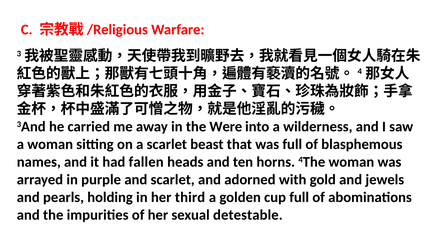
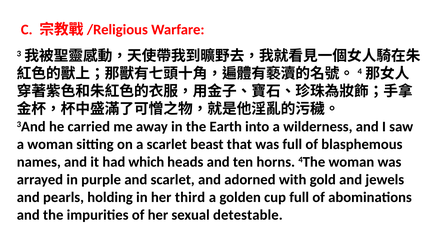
Were: Were -> Earth (226, 126)
fallen: fallen -> which (146, 162)
